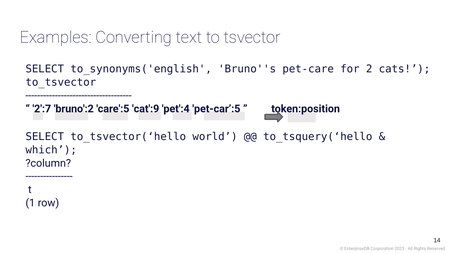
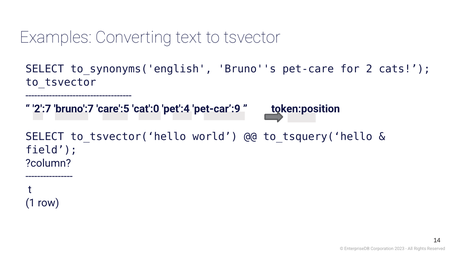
bruno':2: bruno':2 -> bruno':7 (74, 109)
cat':9: cat':9 -> cat':0 (146, 109)
pet-car’:5: pet-car’:5 -> pet-car’:9 (216, 109)
which: which -> field (51, 150)
